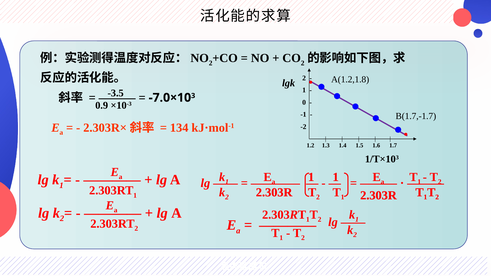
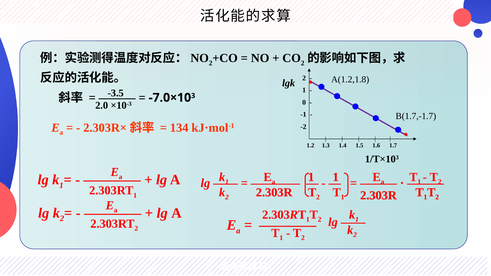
0.9: 0.9 -> 2.0 (102, 106)
